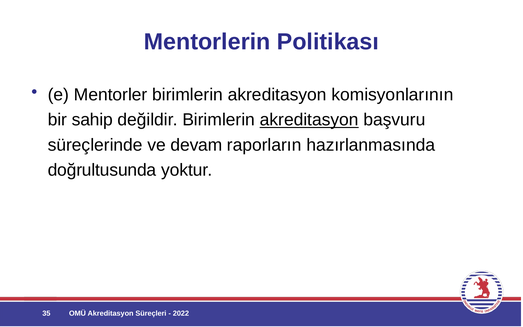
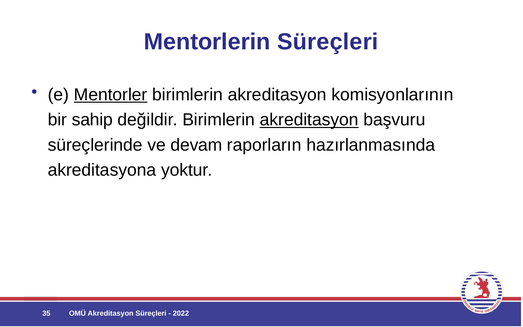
Mentorlerin Politikası: Politikası -> Süreçleri (328, 42)
Mentorler underline: none -> present (111, 95)
doğrultusunda: doğrultusunda -> akreditasyona (102, 170)
